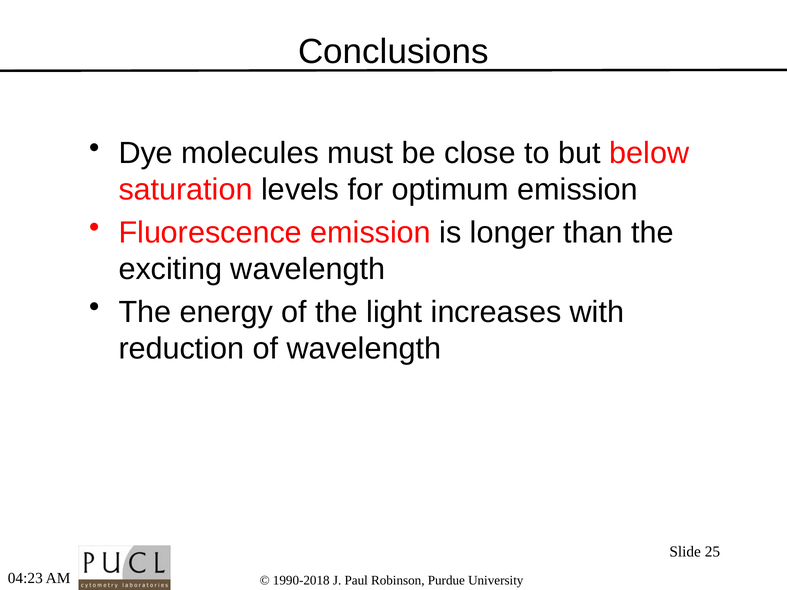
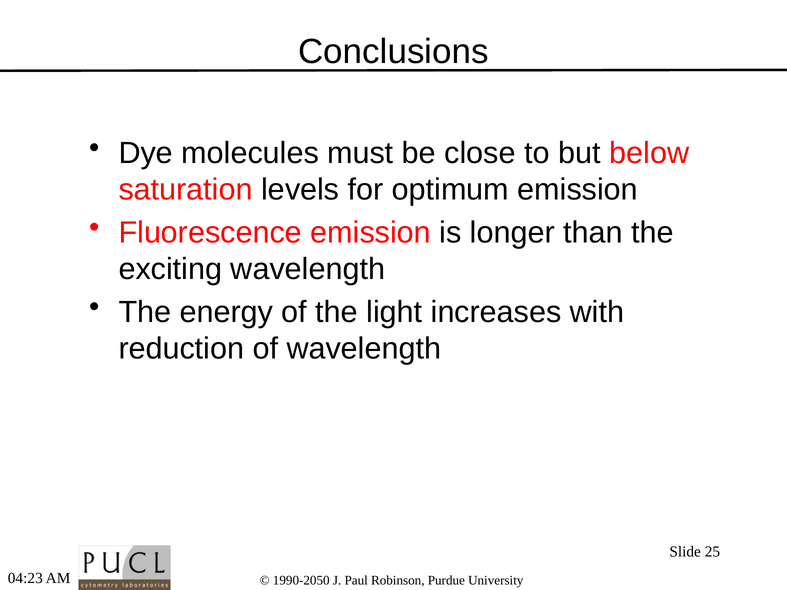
1990-2018: 1990-2018 -> 1990-2050 (301, 581)
